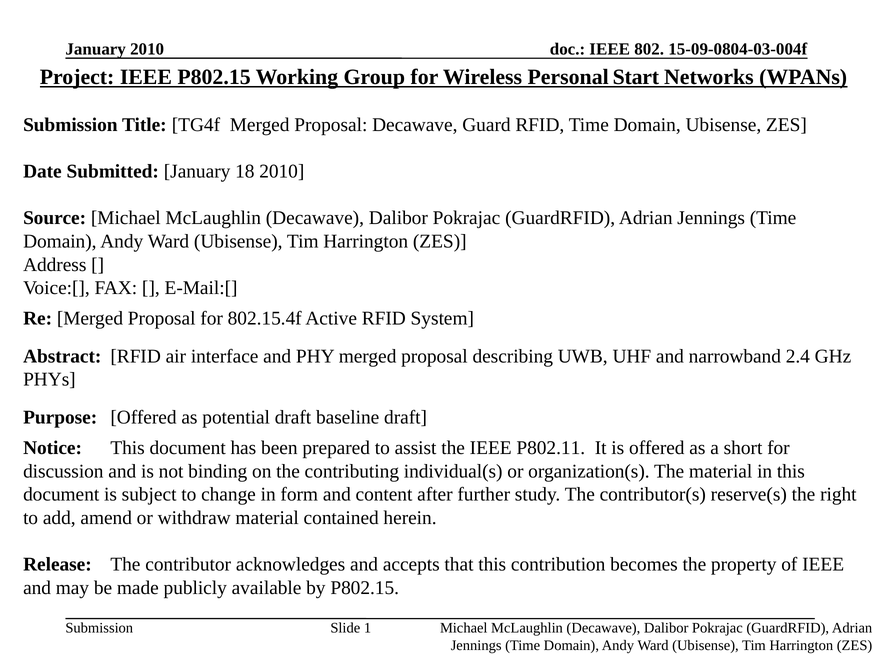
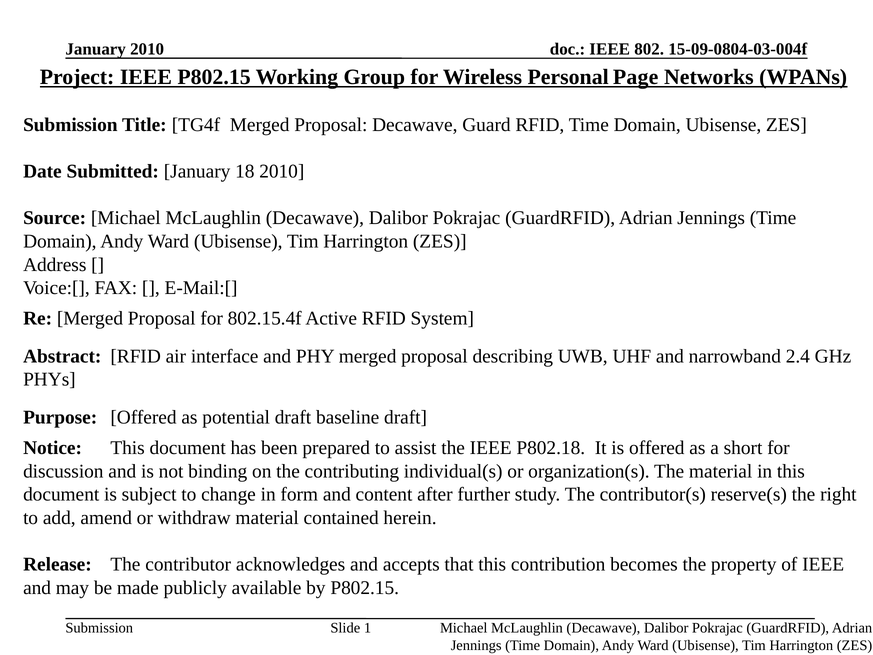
Start: Start -> Page (636, 77)
P802.11: P802.11 -> P802.18 (551, 448)
